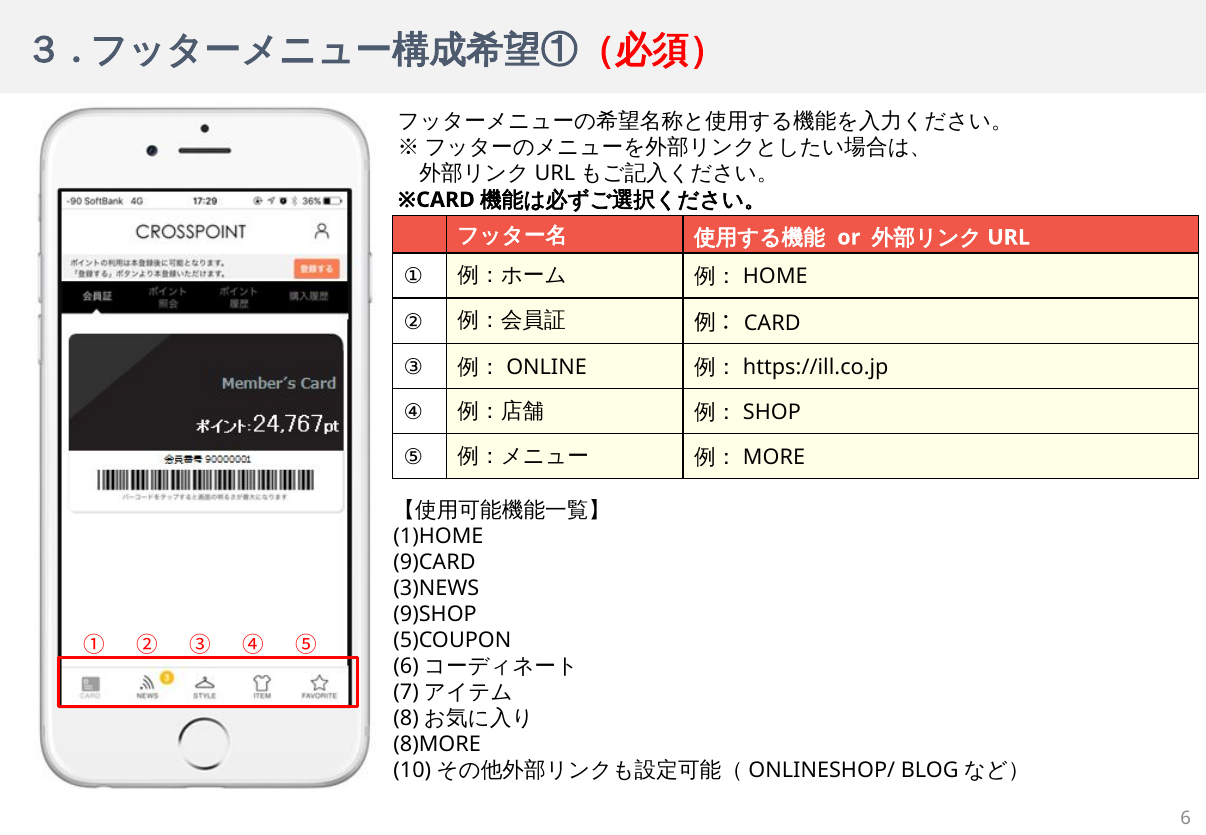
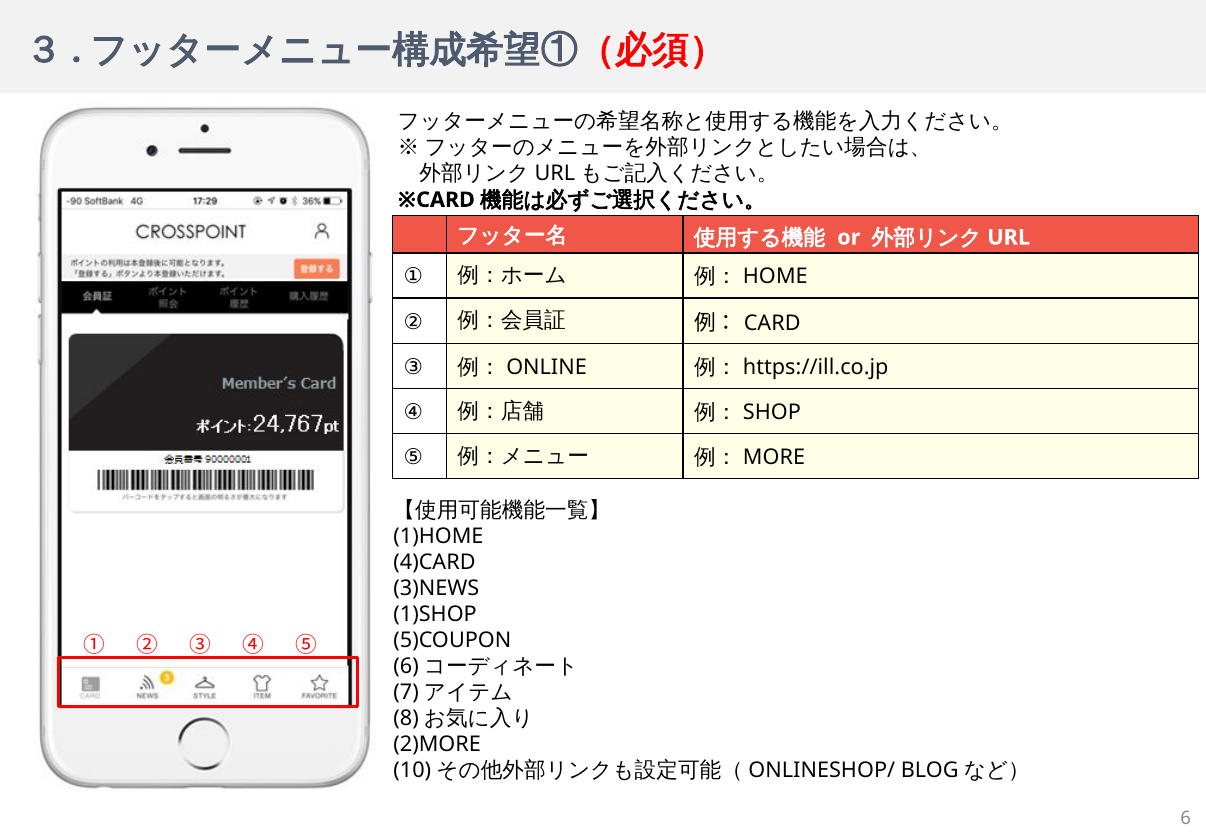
9)CARD: 9)CARD -> 4)CARD (435, 562)
9)SHOP: 9)SHOP -> 1)SHOP (435, 614)
8)MORE: 8)MORE -> 2)MORE (437, 744)
